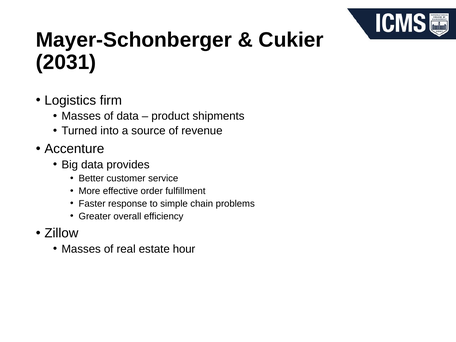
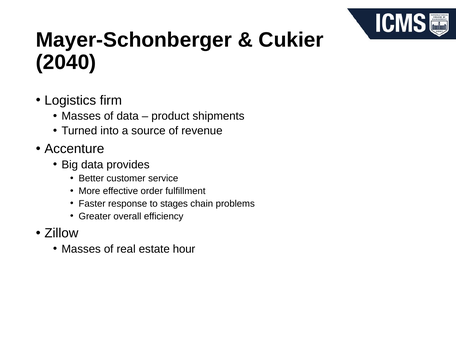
2031: 2031 -> 2040 (66, 62)
simple: simple -> stages (174, 204)
